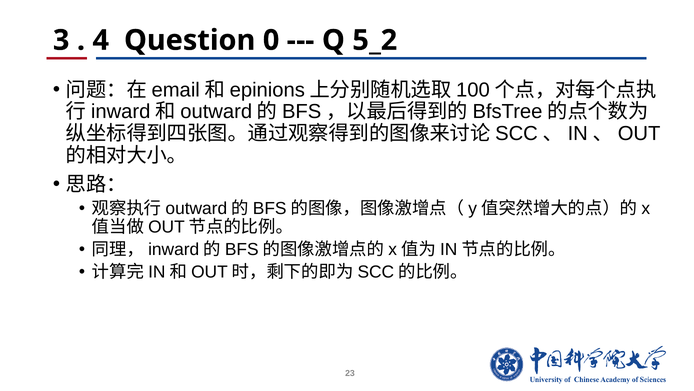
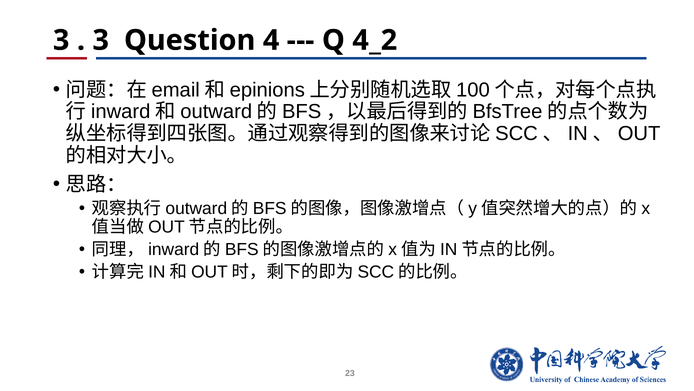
4: 4 -> 3 (101, 40)
0: 0 -> 4 (271, 40)
5_2: 5_2 -> 4_2 (375, 40)
